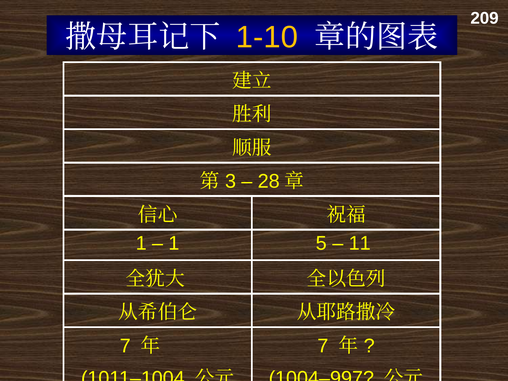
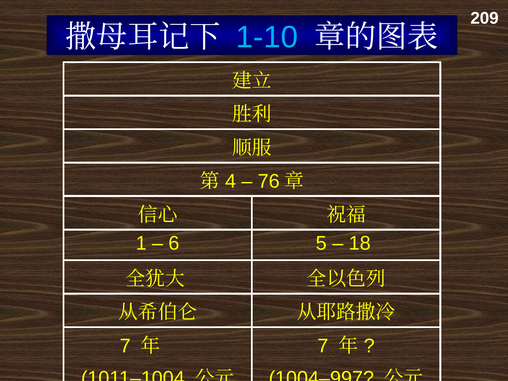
1-10 colour: yellow -> light blue (267, 37)
3: 3 -> 4 (231, 181)
28: 28 -> 76 (269, 181)
1: 1 -> 6 (174, 243)
11: 11 -> 18 (360, 243)
